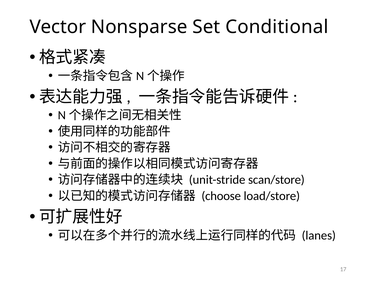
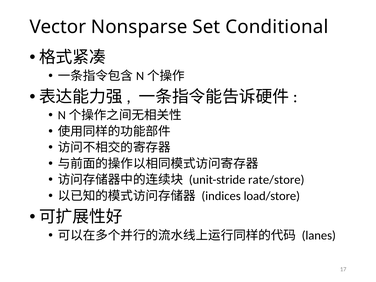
scan/store: scan/store -> rate/store (276, 180)
choose: choose -> indices (221, 196)
